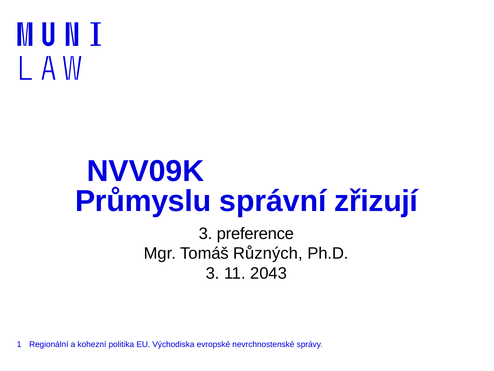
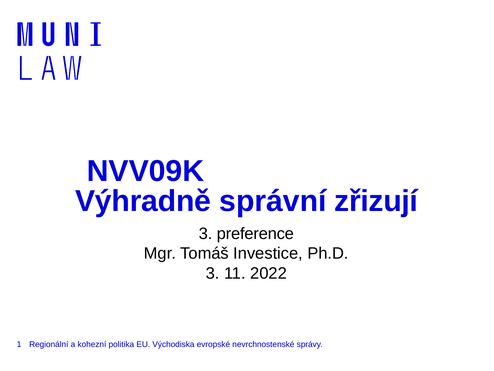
Průmyslu: Průmyslu -> Výhradně (143, 201)
Různých: Různých -> Investice (268, 253)
2043: 2043 -> 2022 (269, 273)
